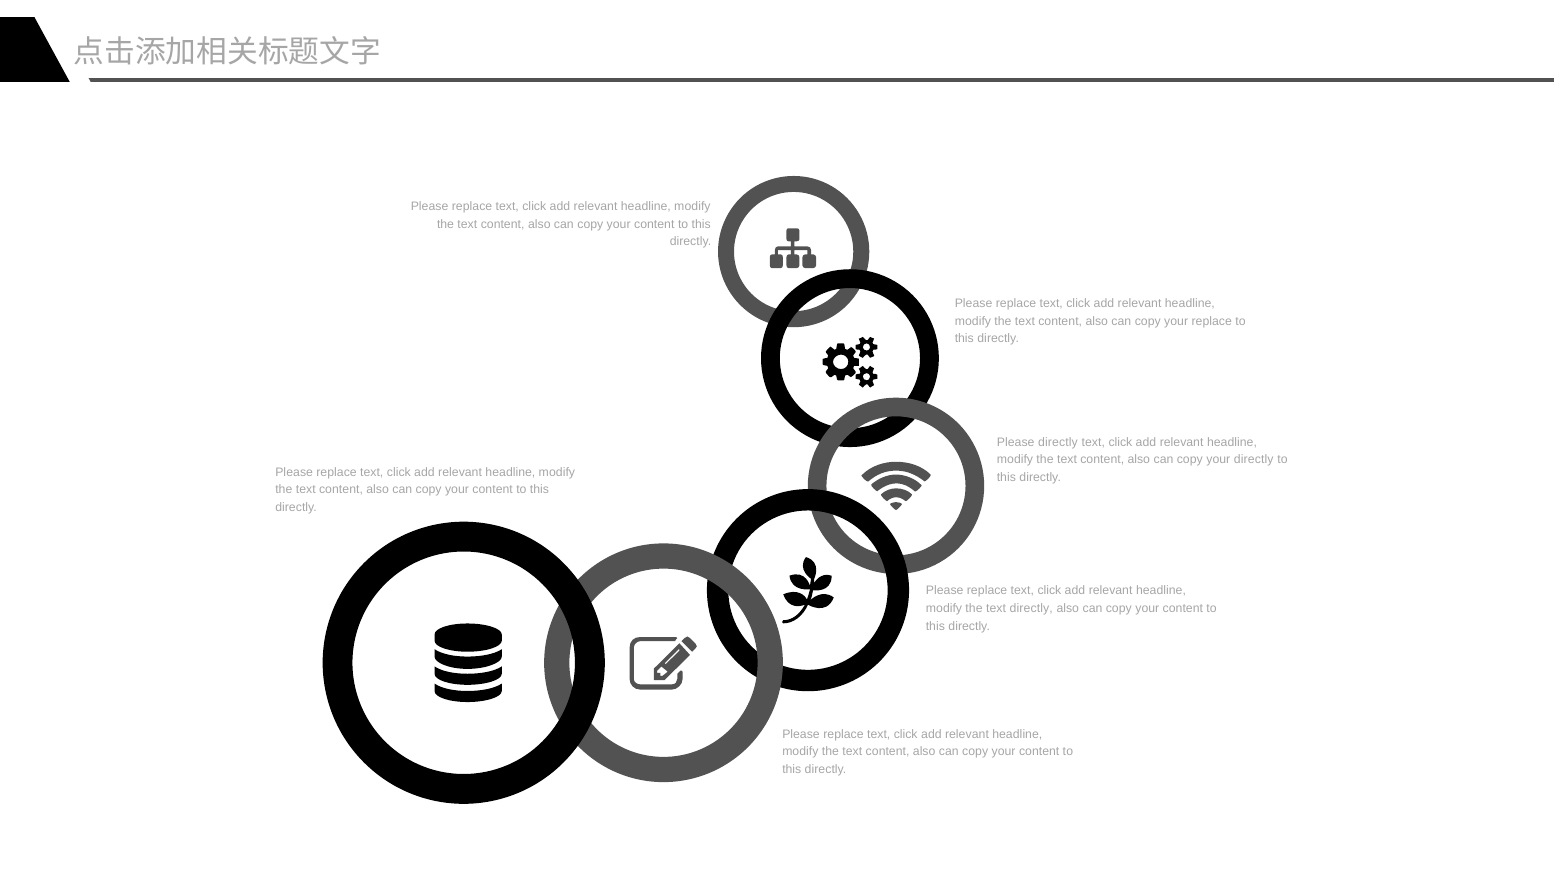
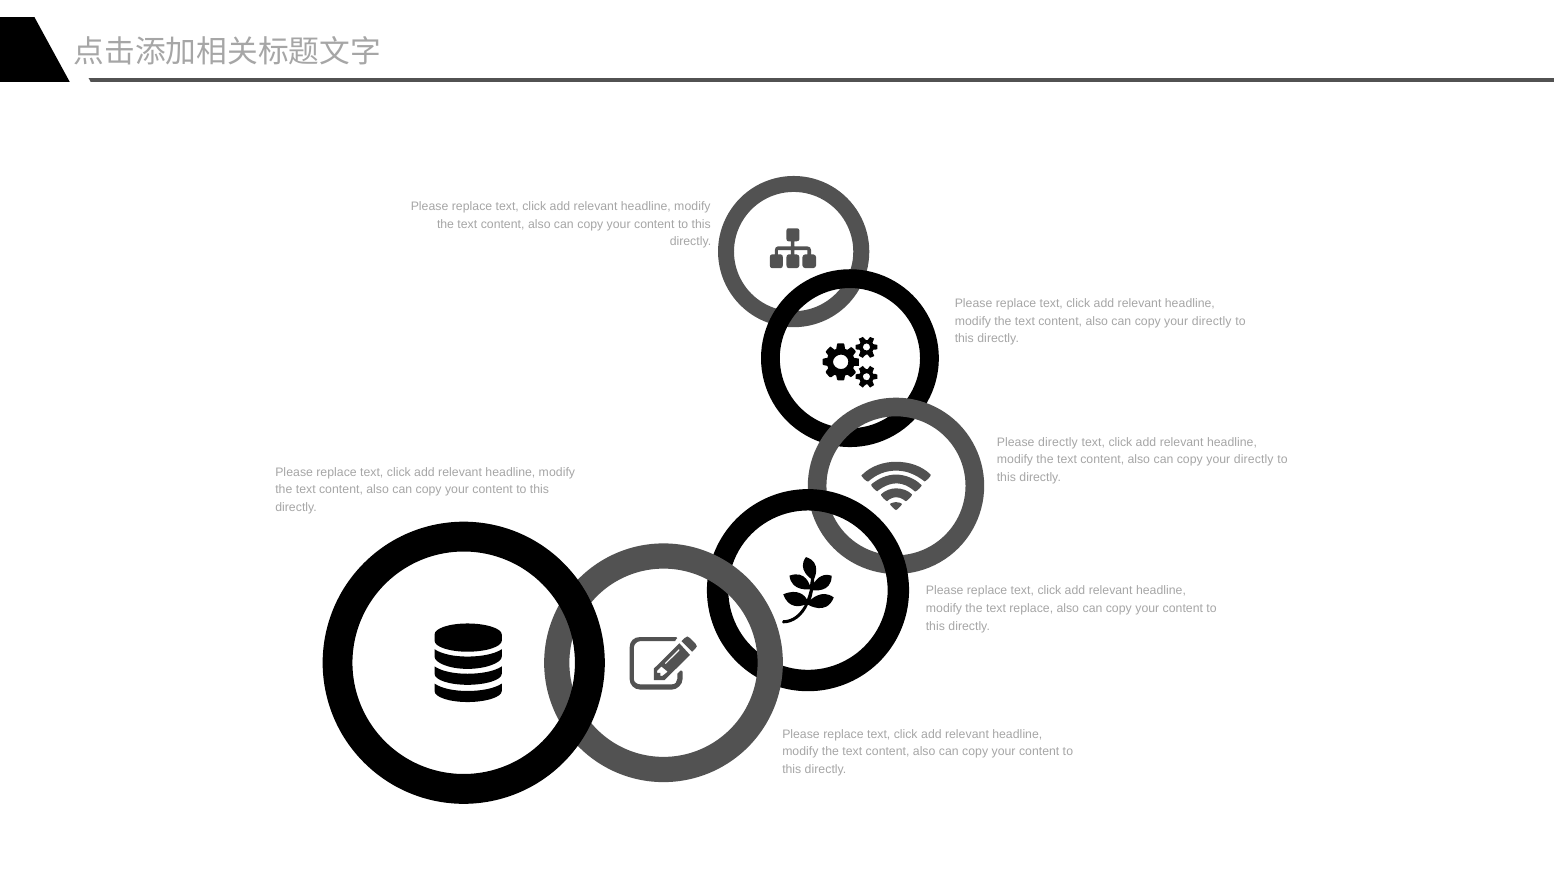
replace: replace -> directly (1212, 321)
text directly: directly -> replace (1031, 609)
